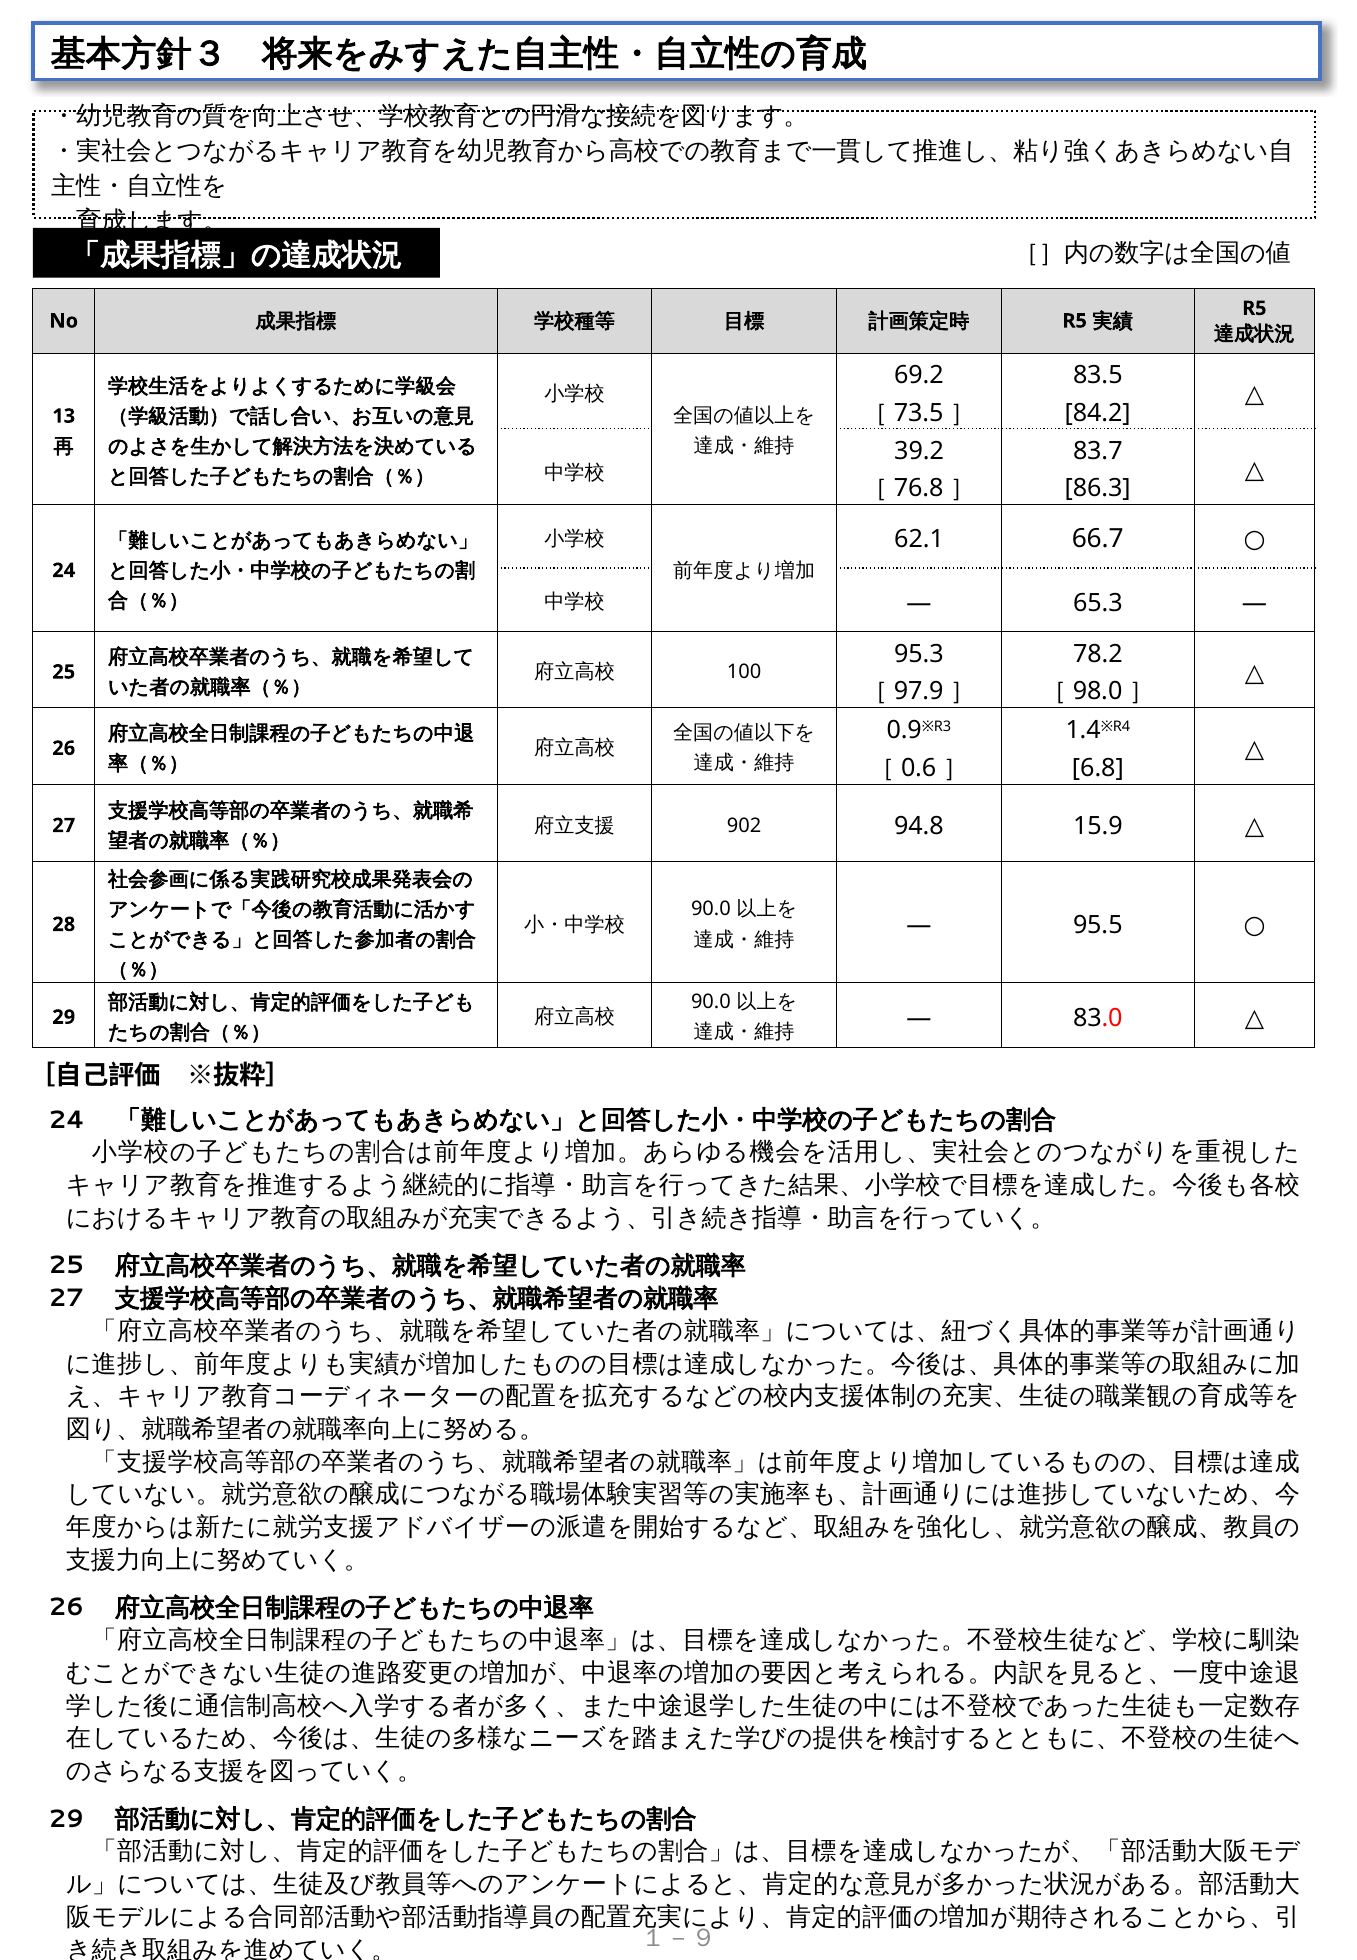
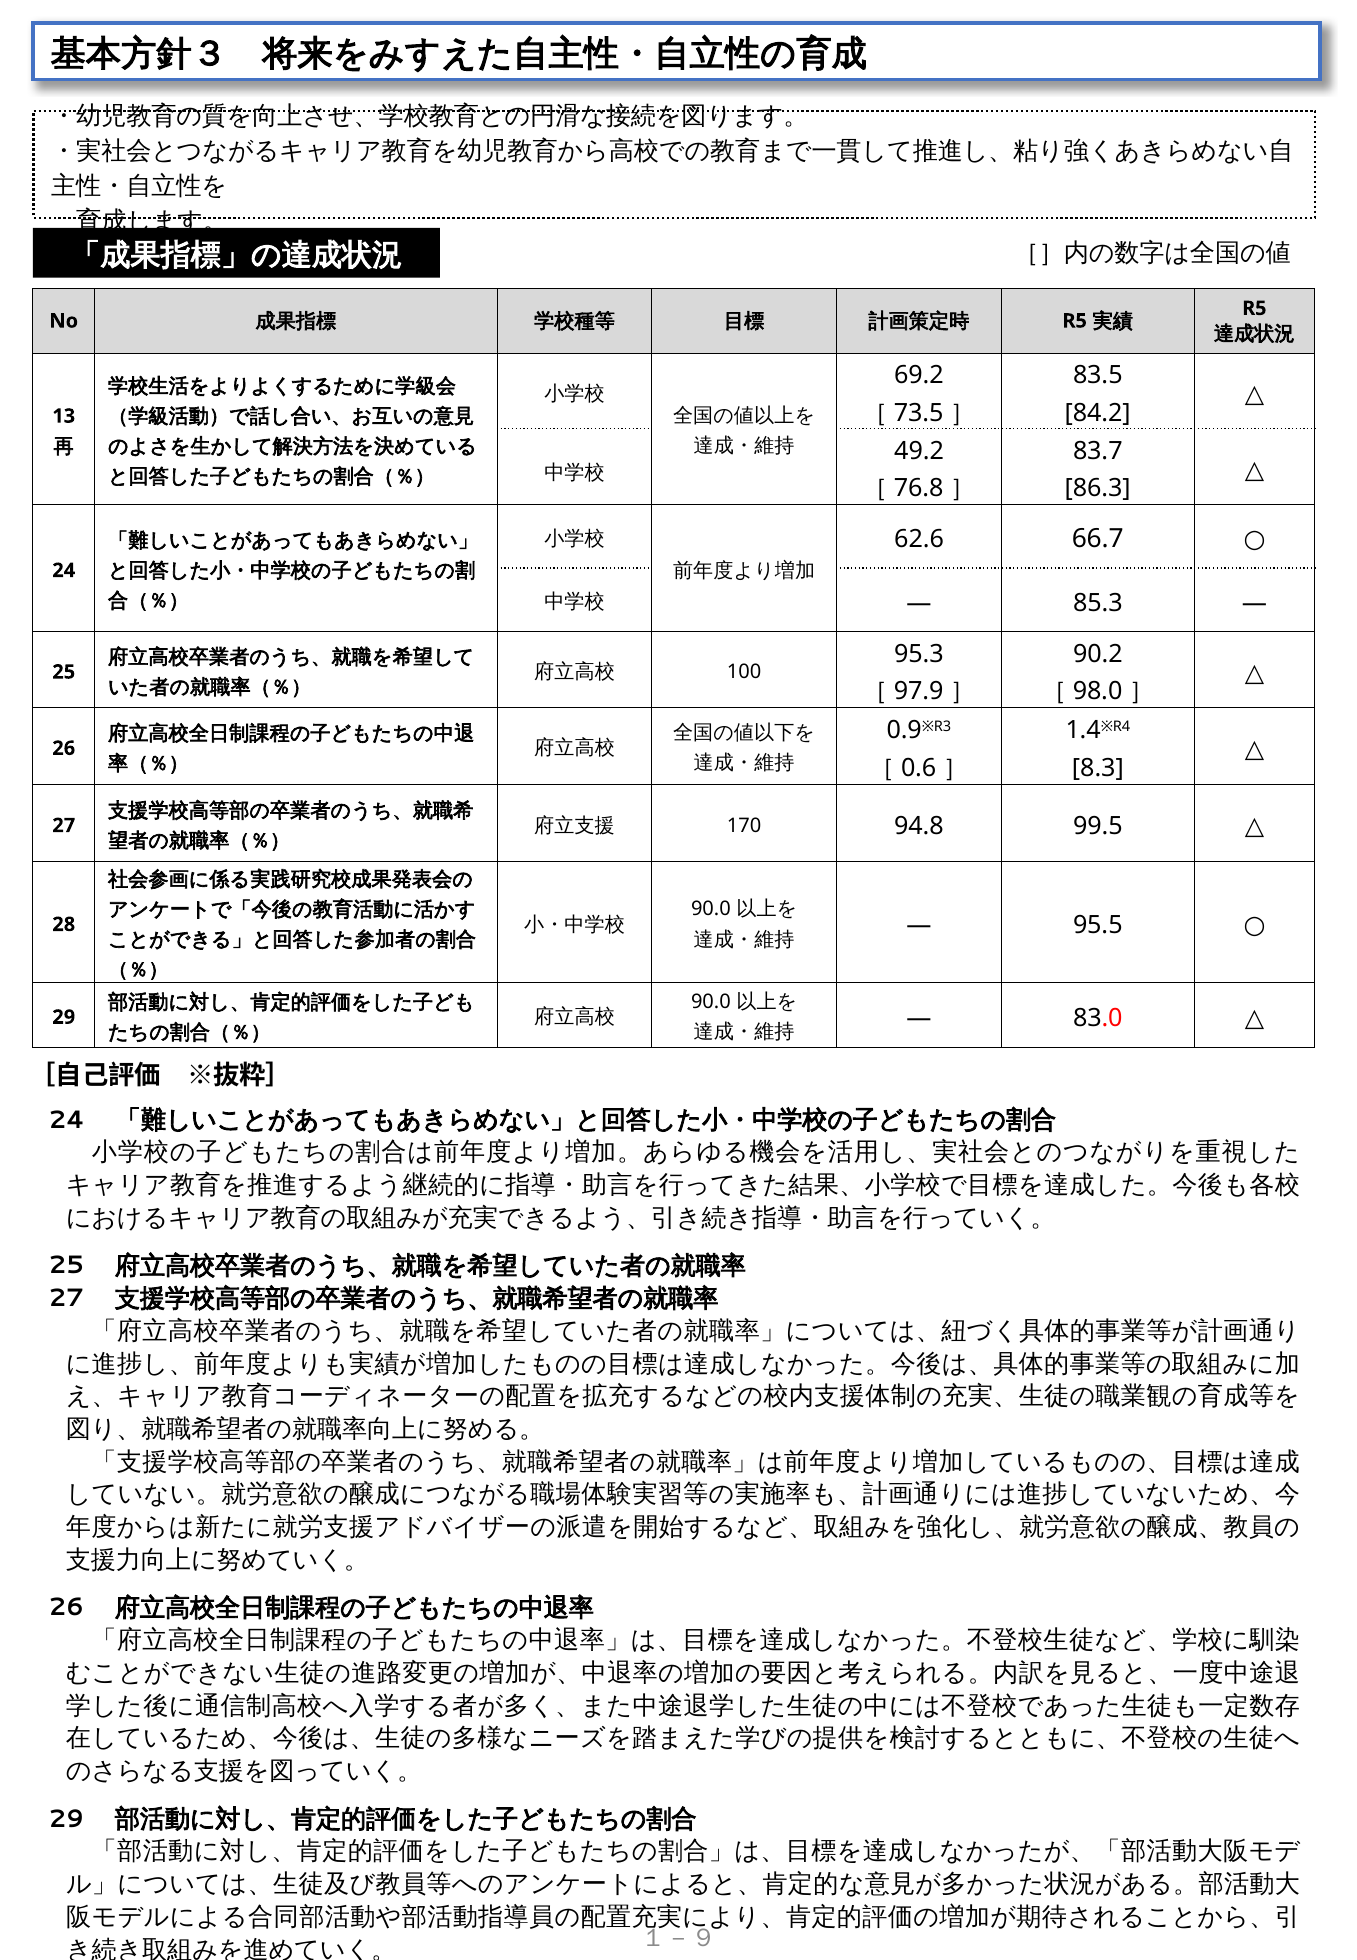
39.2: 39.2 -> 49.2 (919, 451)
62.1: 62.1 -> 62.6 (919, 539)
65.3: 65.3 -> 85.3 (1098, 603)
78.2: 78.2 -> 90.2 (1098, 654)
6.8: 6.8 -> 8.3 (1098, 768)
902: 902 -> 170 (744, 826)
15.9: 15.9 -> 99.5 (1098, 826)
